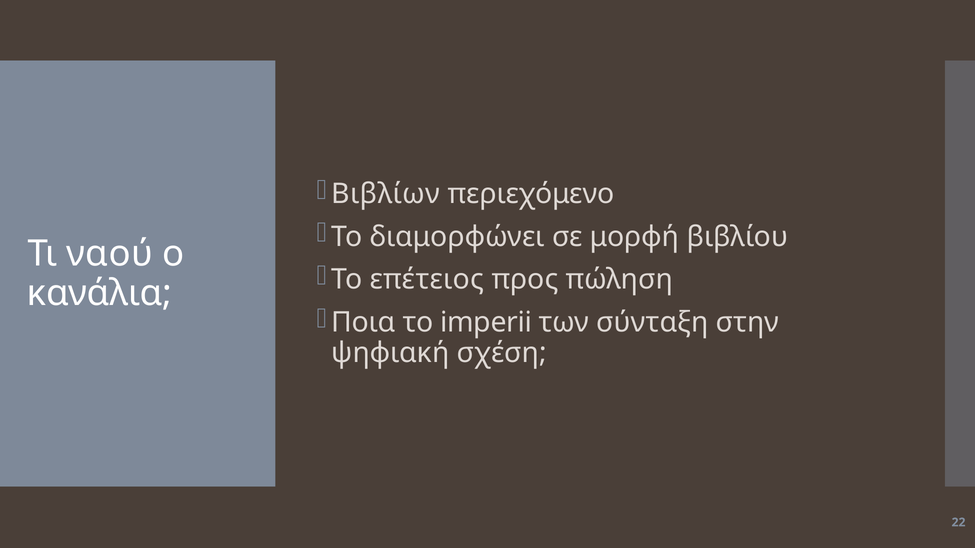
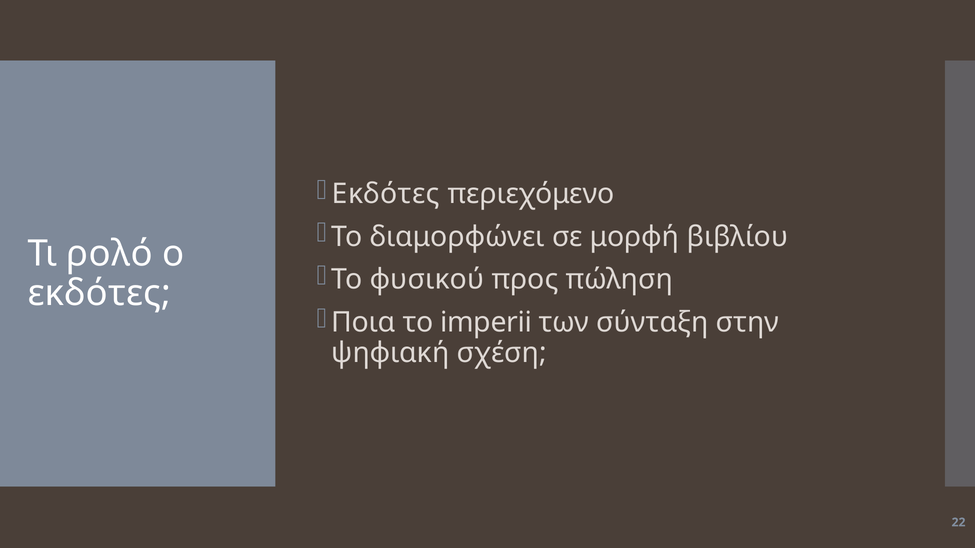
Βιβλίων: Βιβλίων -> Εκδότες (386, 194)
ναού: ναού -> ρολό (110, 254)
επέτειος: επέτειος -> φυσικού (427, 280)
κανάλια: κανάλια -> εκδότες (99, 293)
